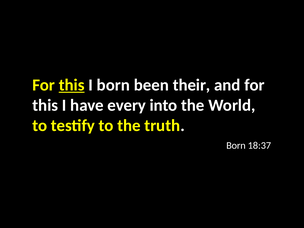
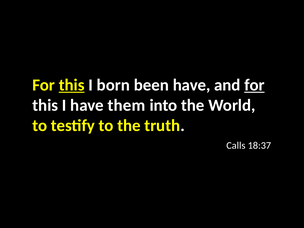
been their: their -> have (192, 85)
for underline: none -> present (254, 85)
every: every -> them (127, 105)
Born: Born -> Calls (236, 145)
